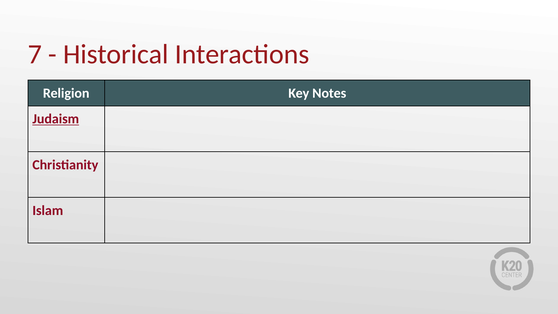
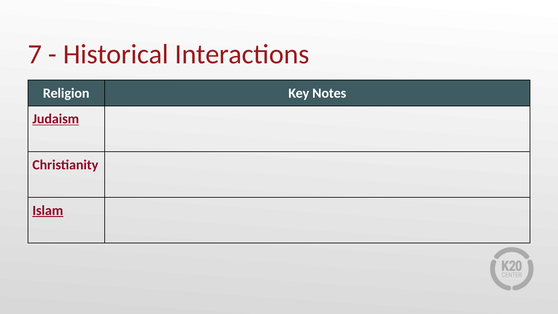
Islam underline: none -> present (48, 210)
